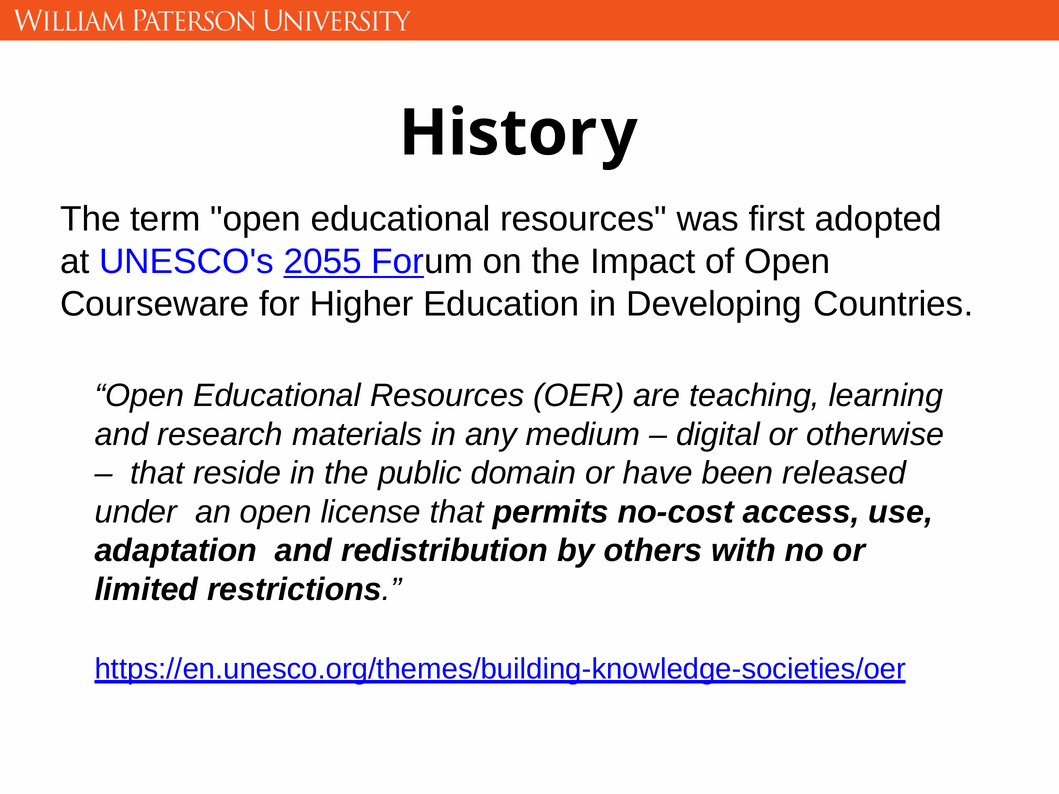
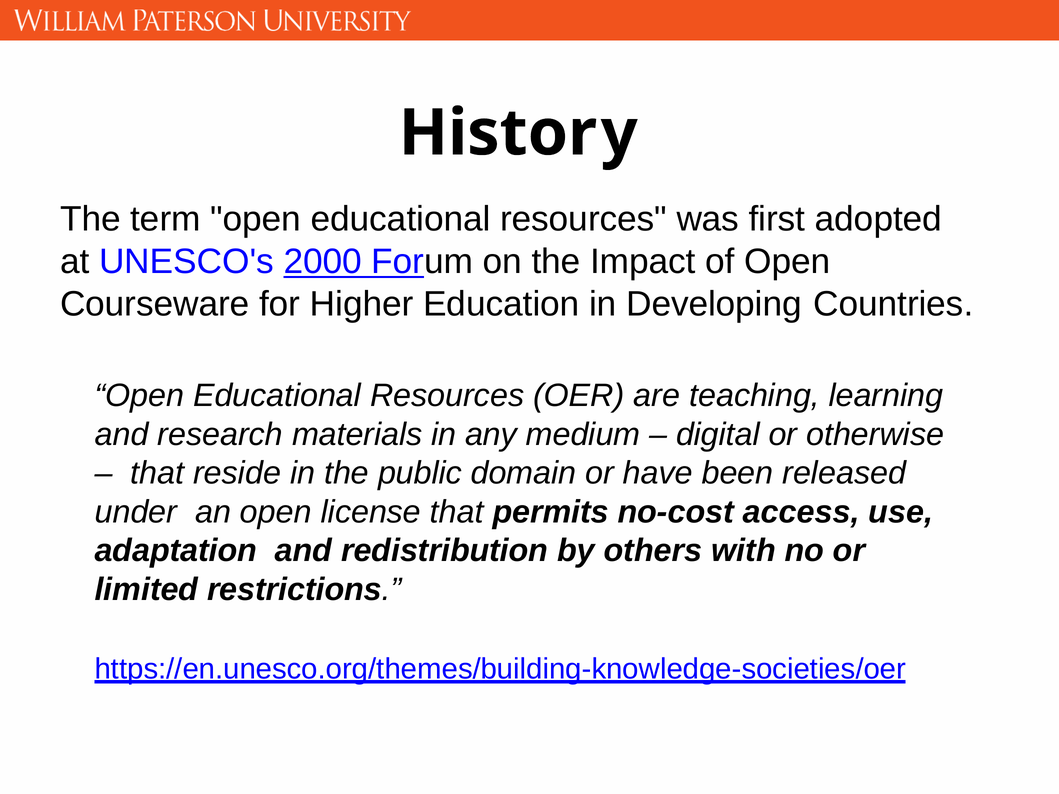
2055: 2055 -> 2000 (323, 262)
